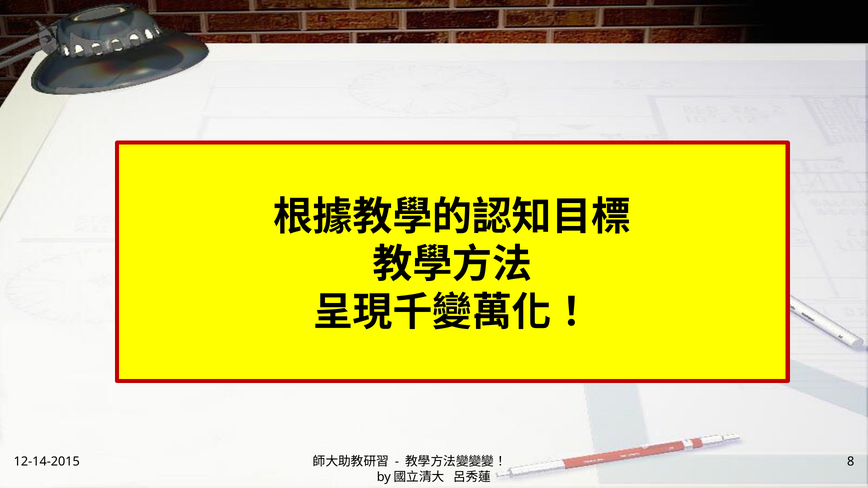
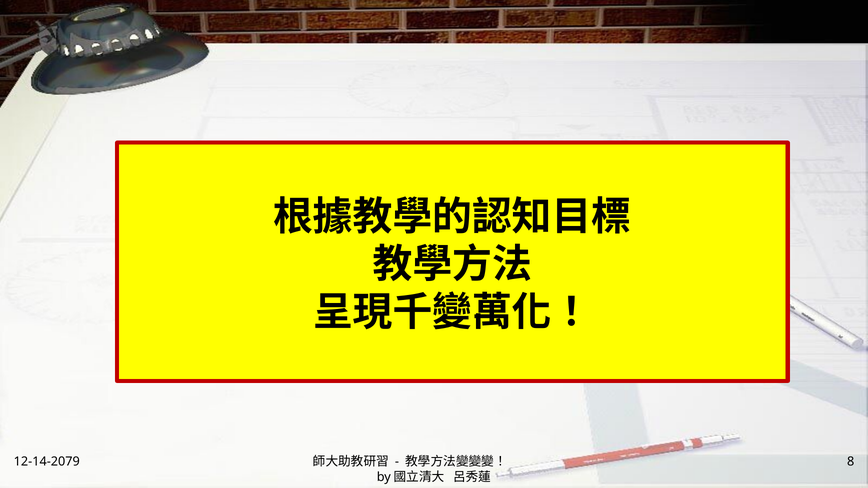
12-14-2015: 12-14-2015 -> 12-14-2079 (47, 462)
